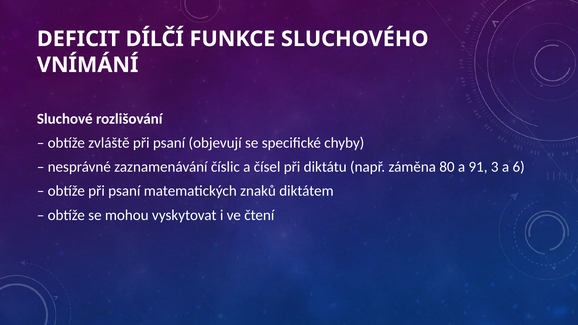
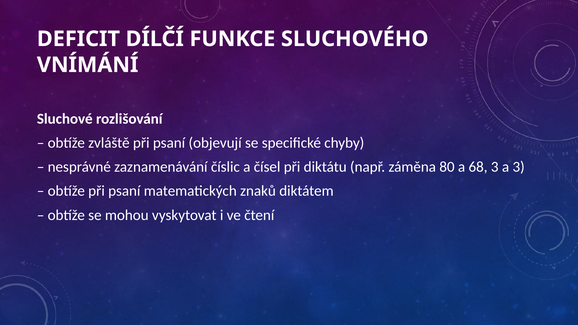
91: 91 -> 68 (478, 167)
a 6: 6 -> 3 (519, 167)
